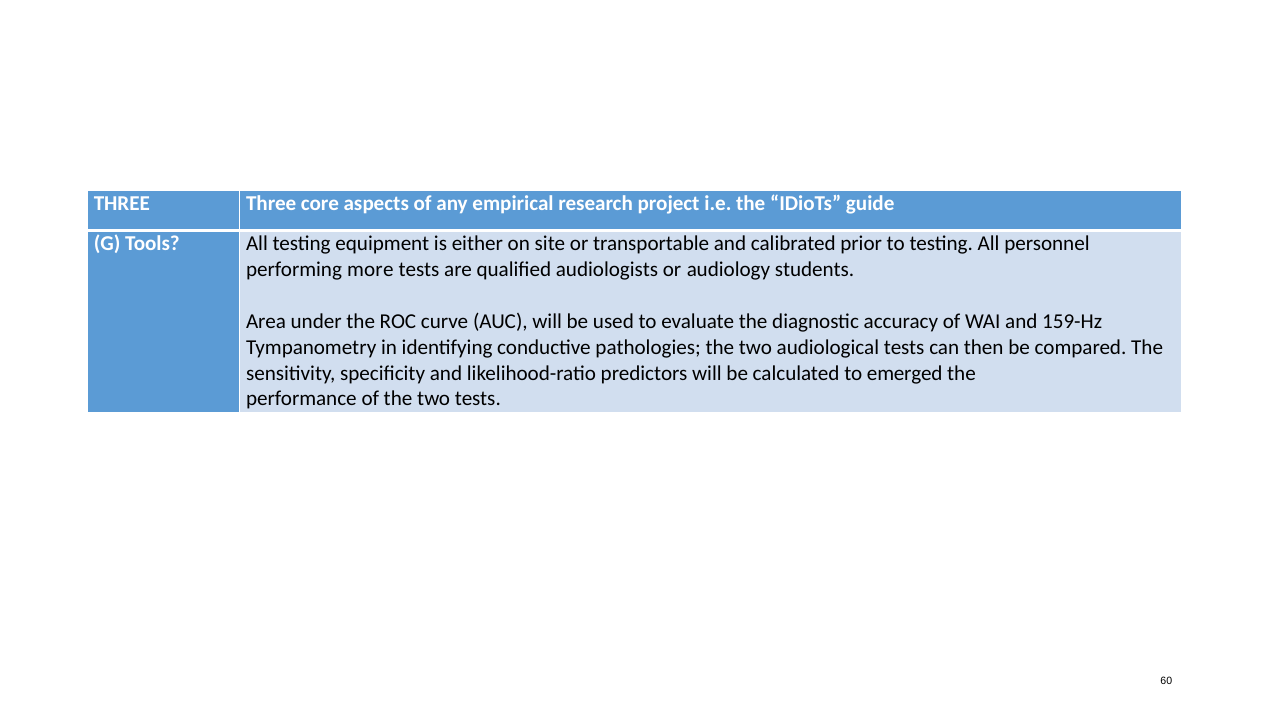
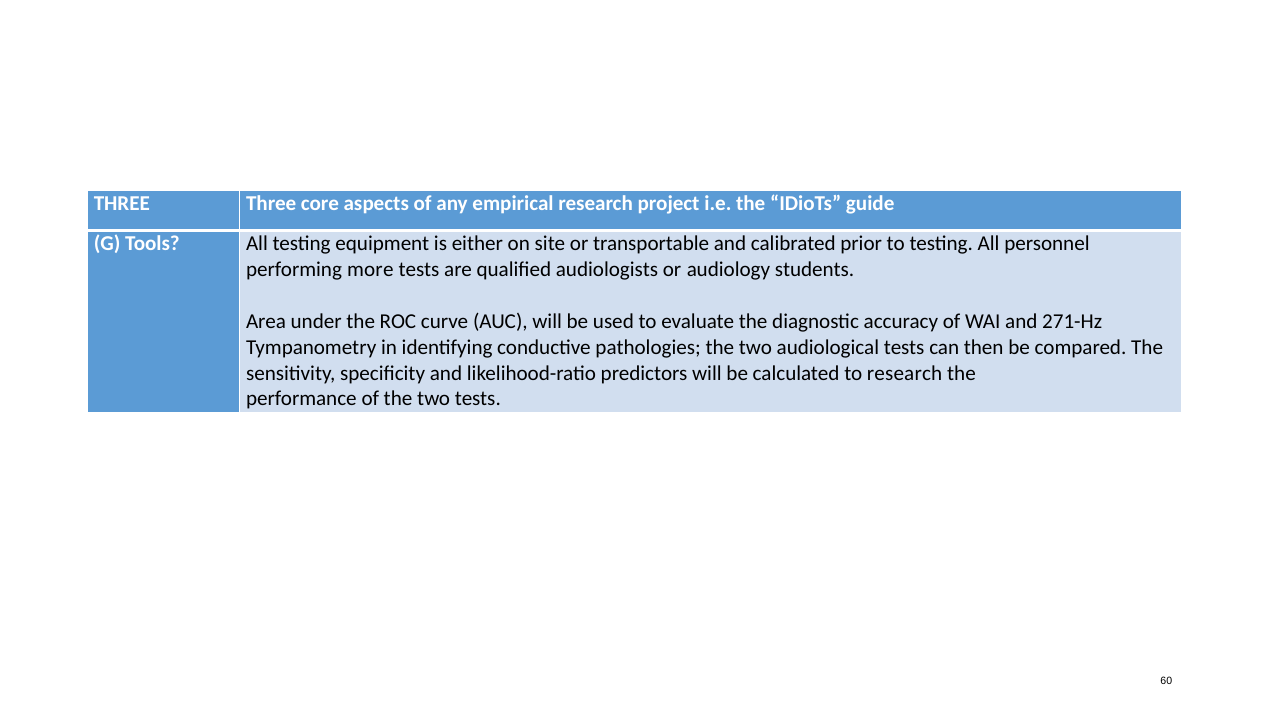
159-Hz: 159-Hz -> 271-Hz (1072, 321)
to emerged: emerged -> research (905, 373)
